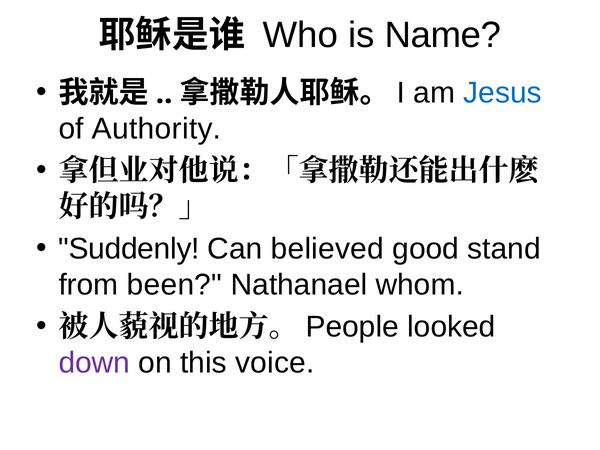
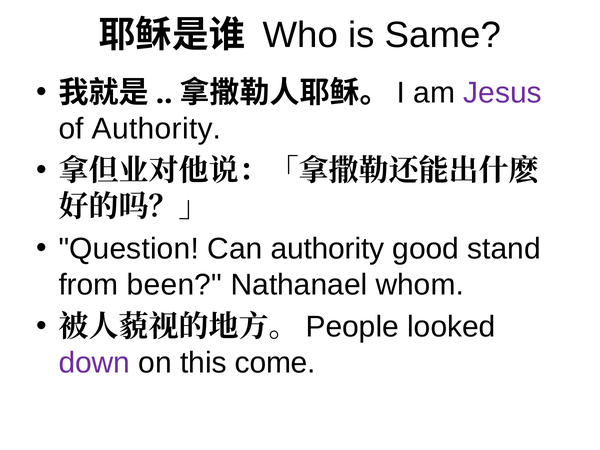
Name: Name -> Same (443, 35)
Jesus colour: blue -> purple (503, 93)
Suddenly: Suddenly -> Question (129, 249)
Can believed: believed -> authority (327, 249)
voice: voice -> come (275, 363)
